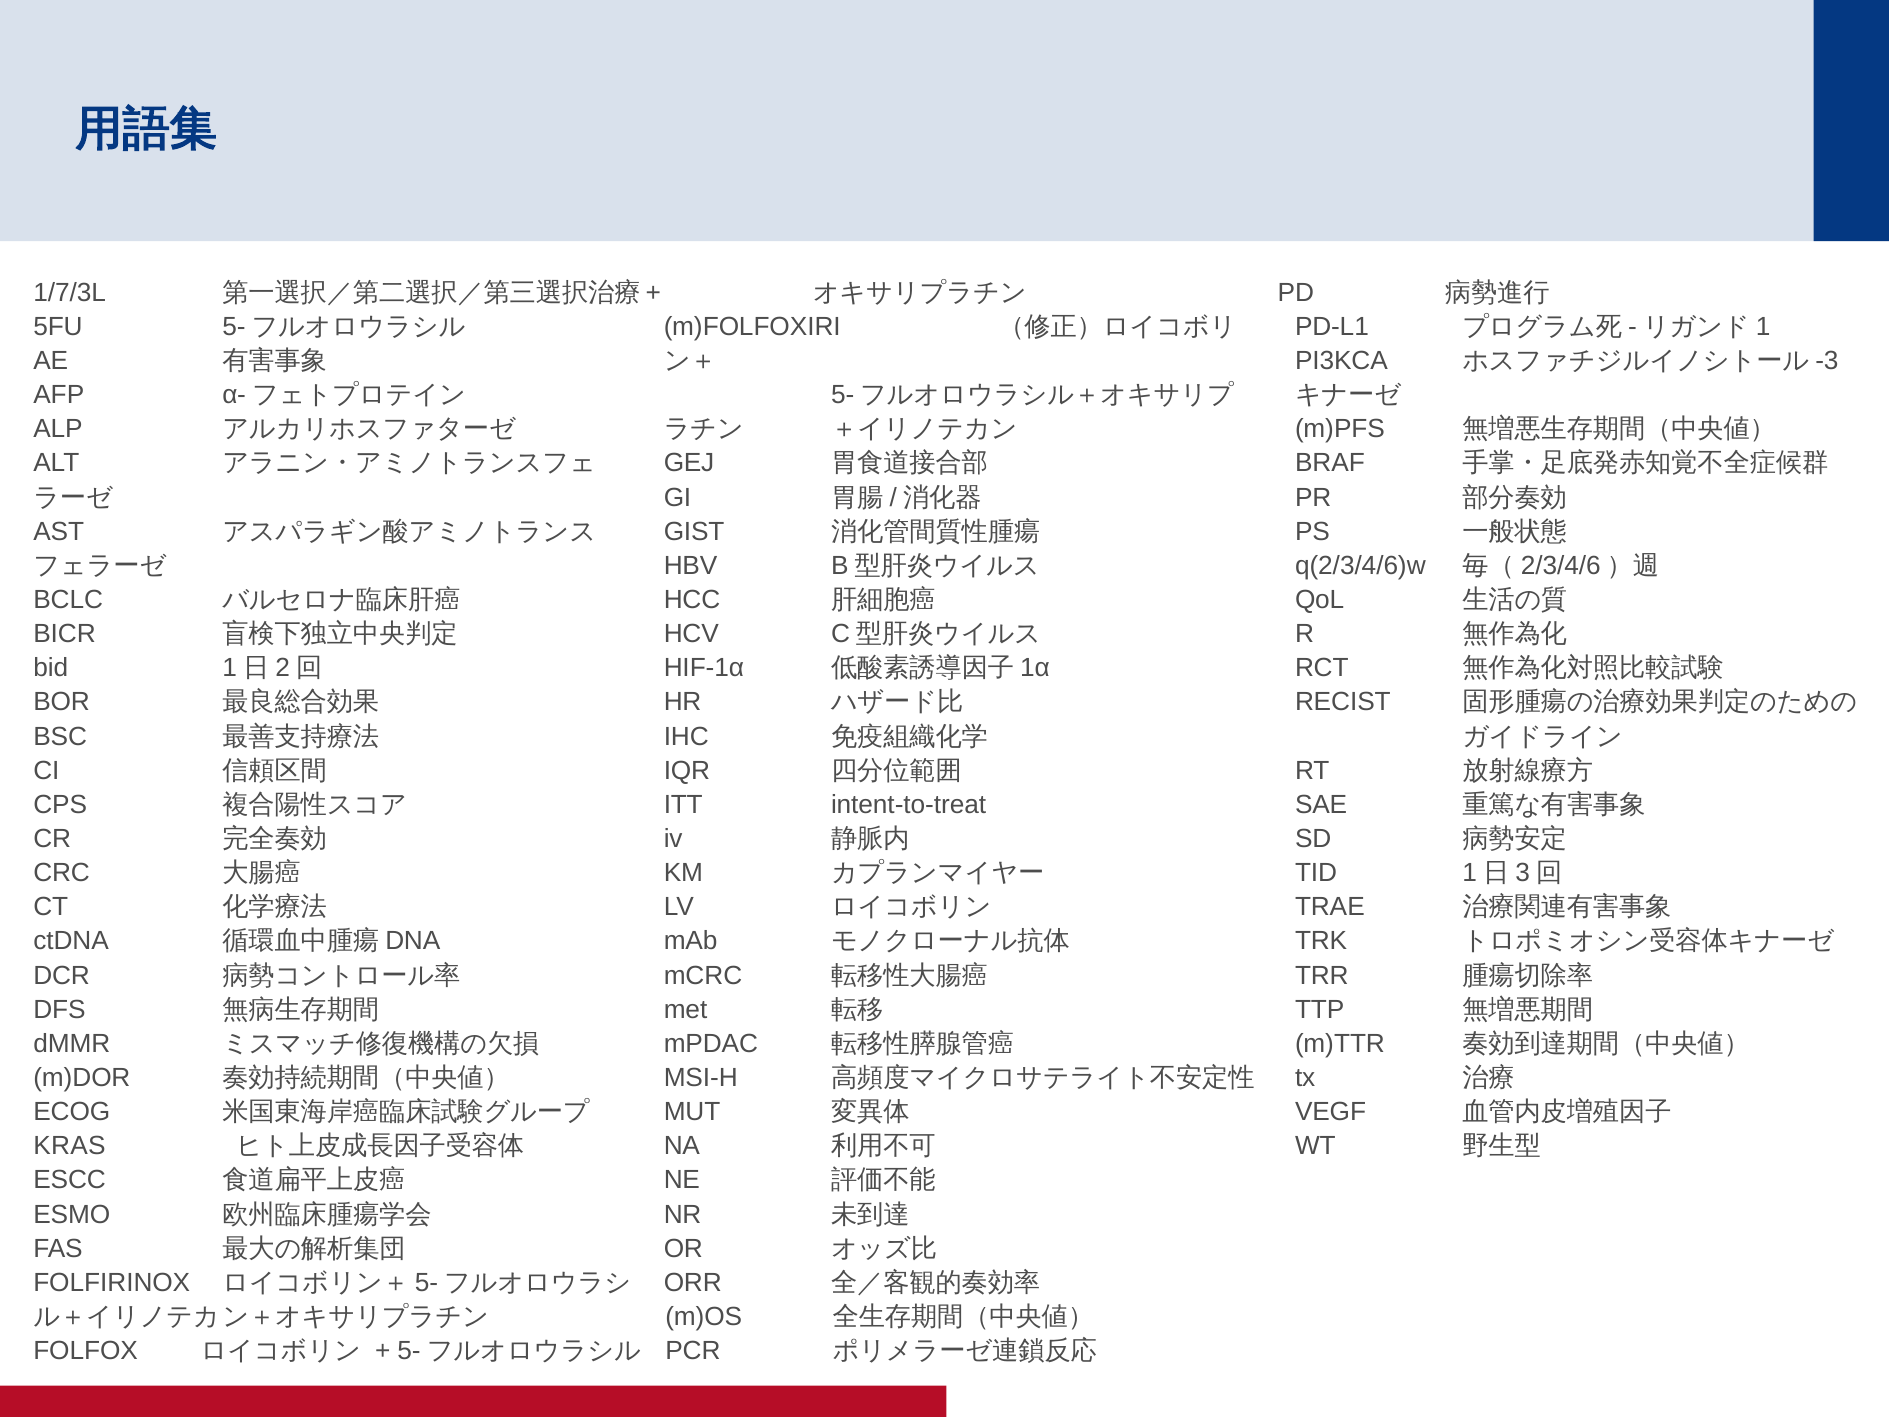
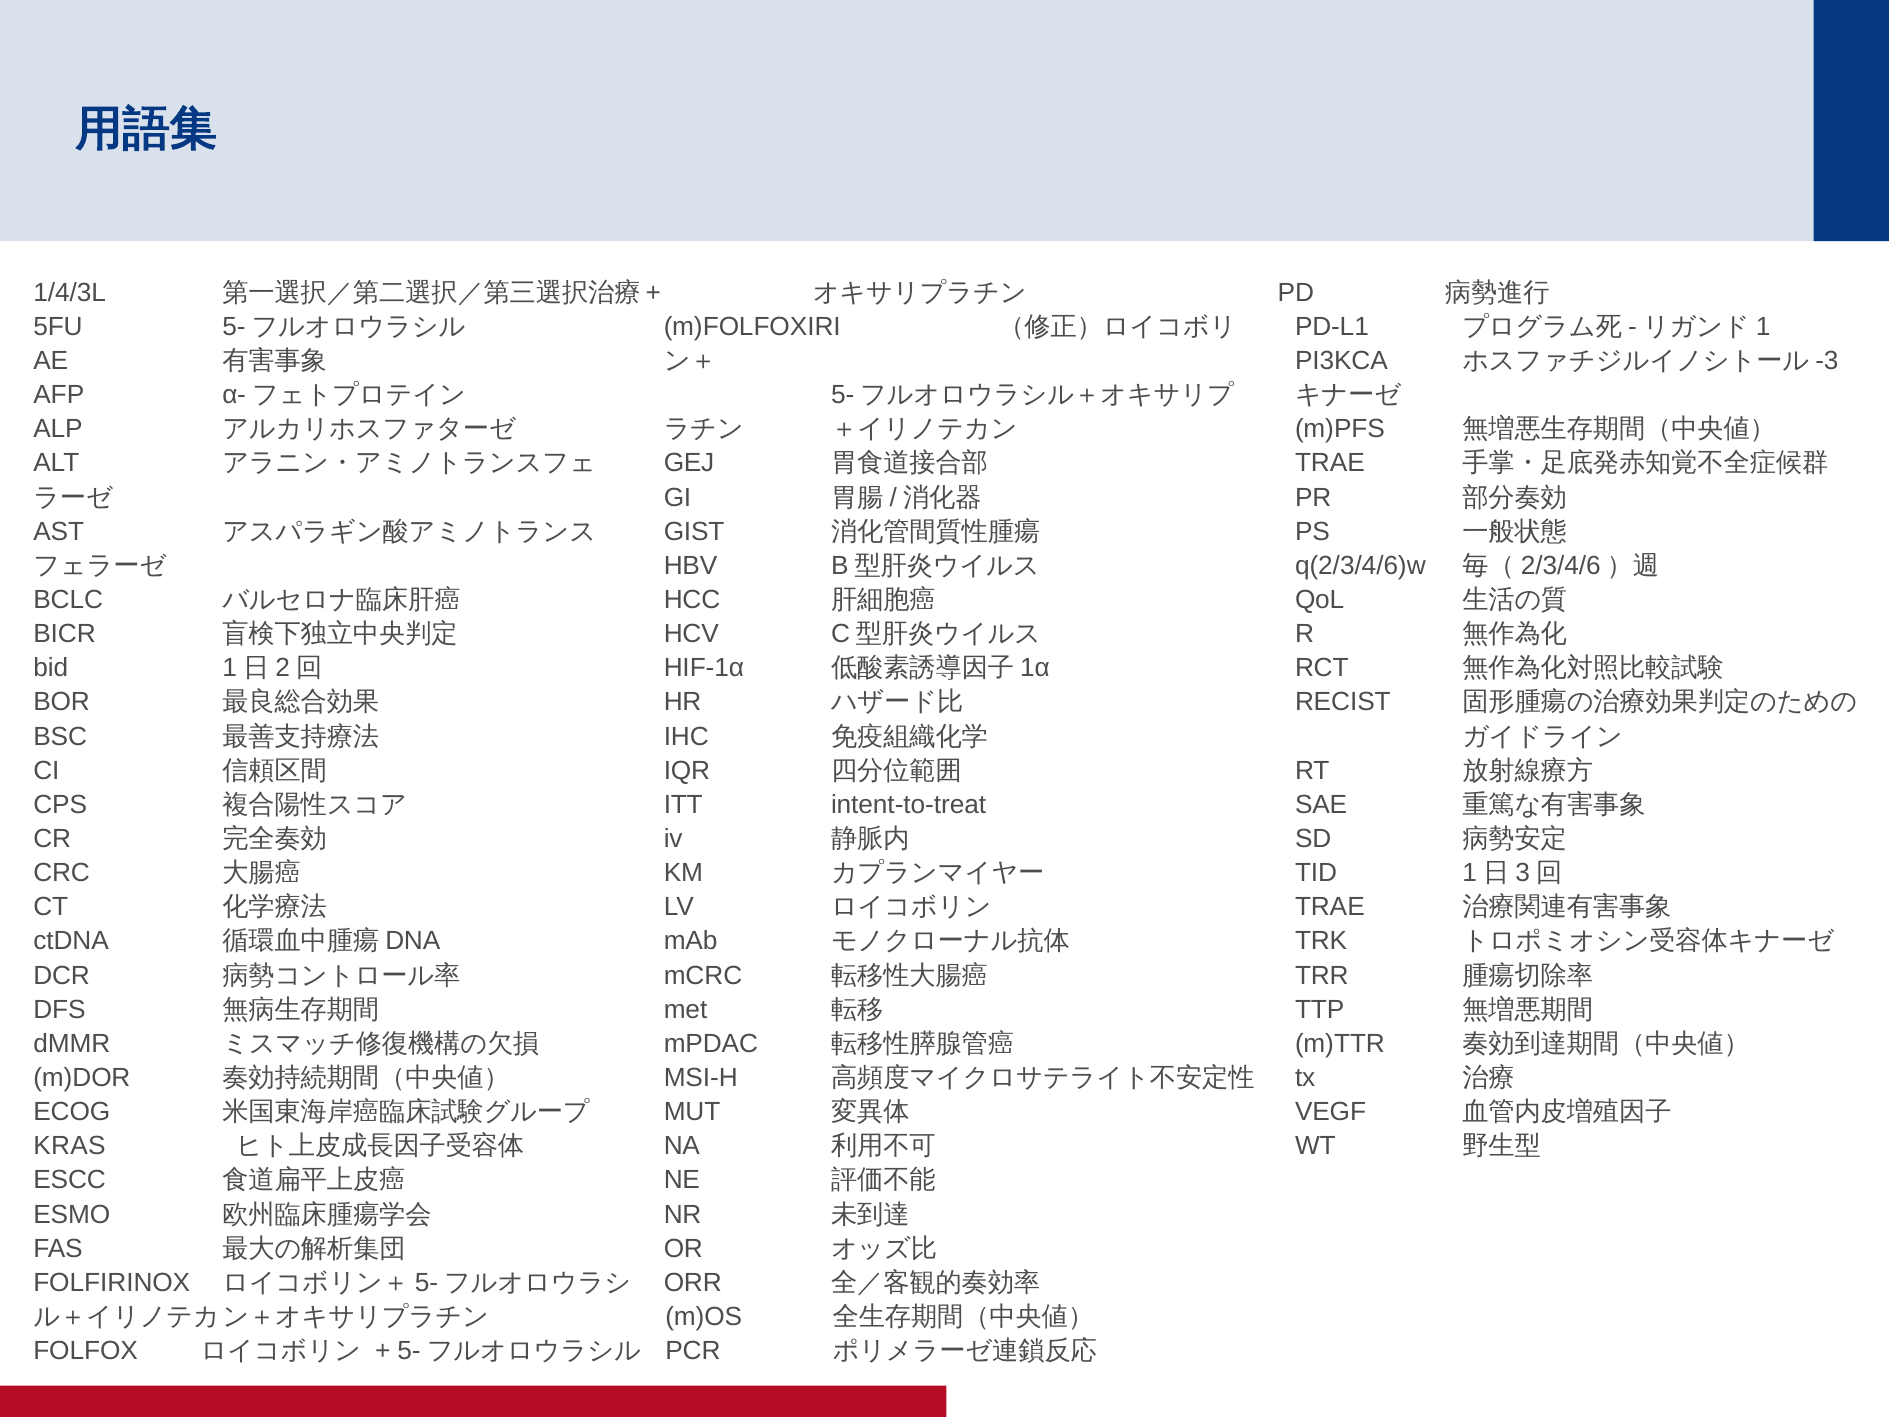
1/7/3L: 1/7/3L -> 1/4/3L (70, 292)
BRAF: BRAF -> TRAE (1330, 463)
